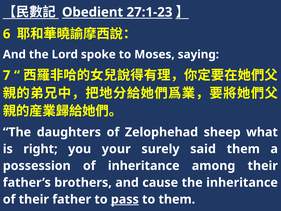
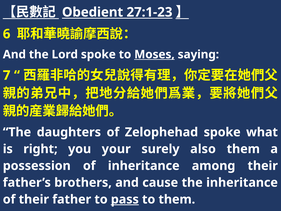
Moses underline: none -> present (154, 54)
Zelophehad sheep: sheep -> spoke (222, 132)
said: said -> also (203, 149)
